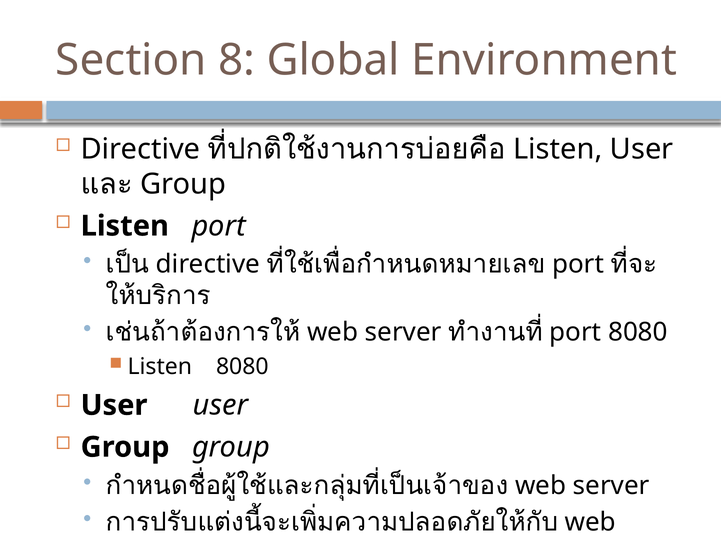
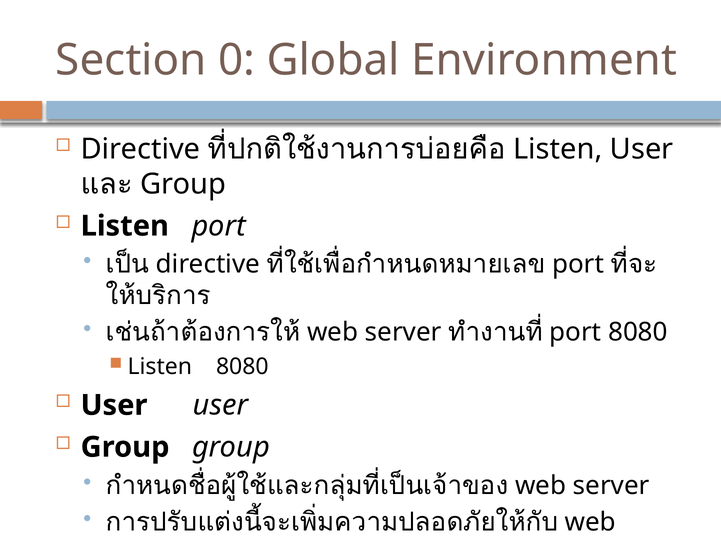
8: 8 -> 0 (237, 60)
